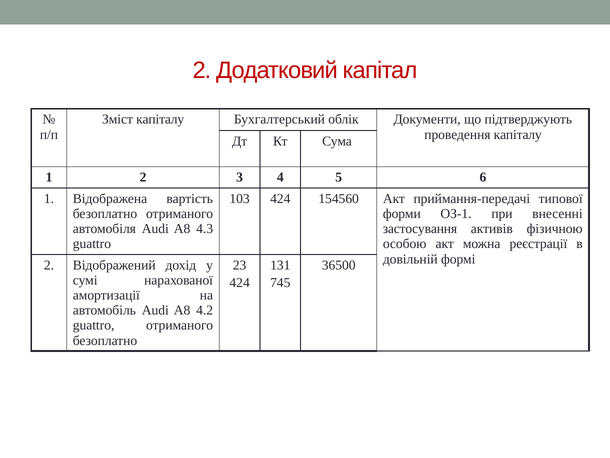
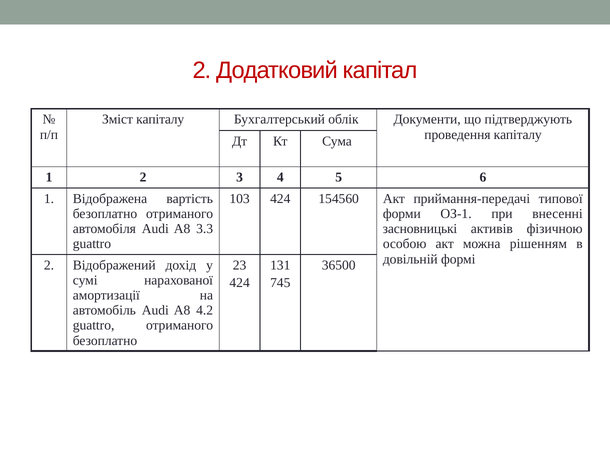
4.3: 4.3 -> 3.3 (205, 229)
застосування: застосування -> засновницькі (420, 229)
реєстрації: реєстрації -> рішенням (538, 244)
